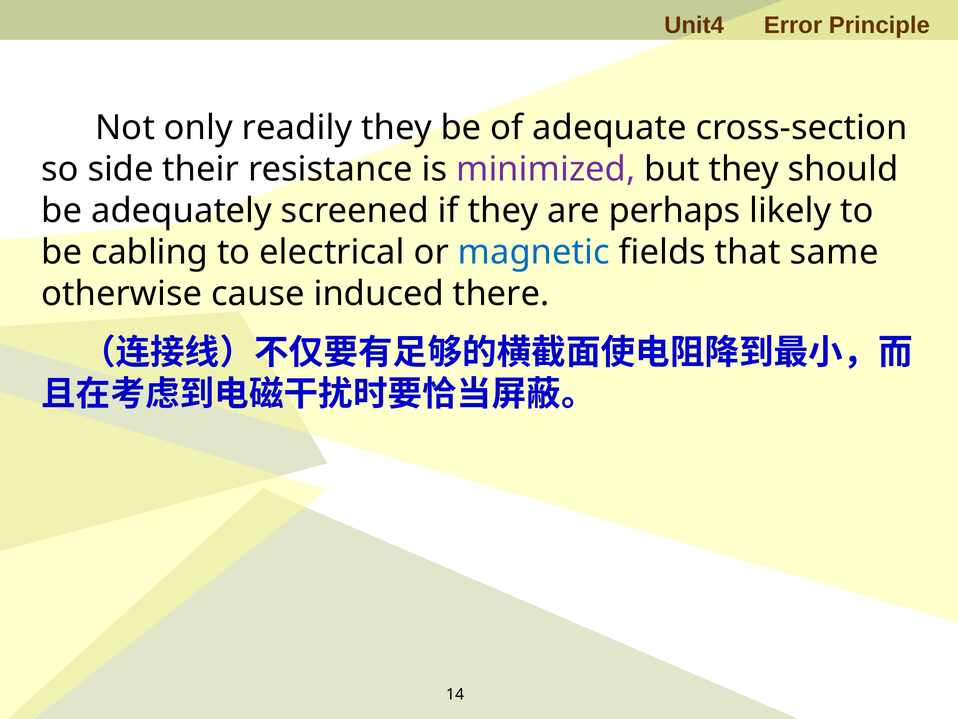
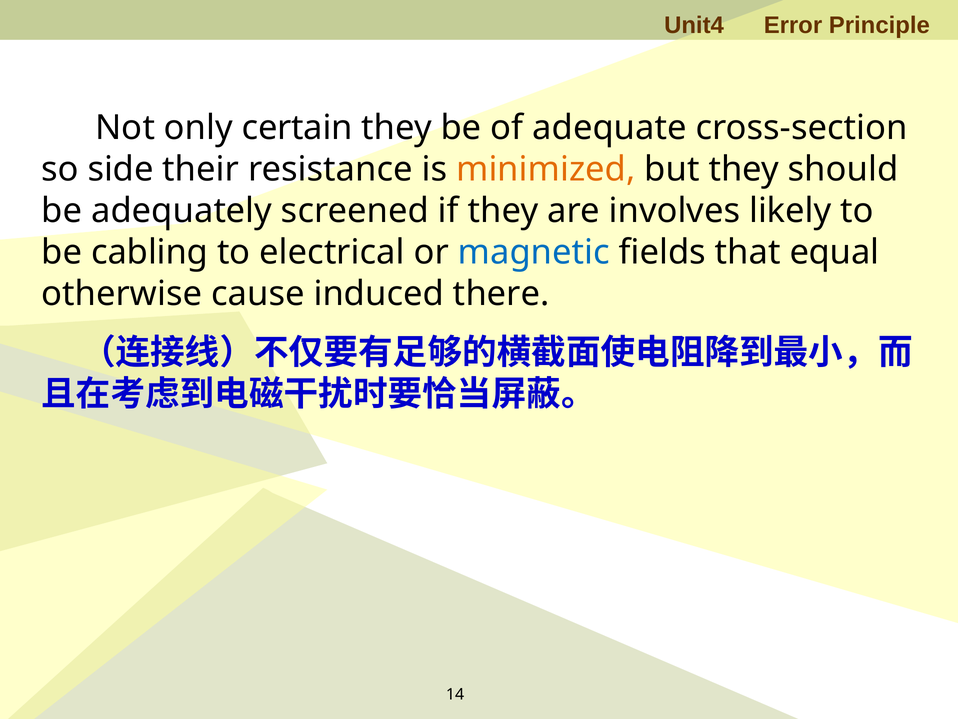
readily: readily -> certain (297, 128)
minimized colour: purple -> orange (546, 169)
perhaps: perhaps -> involves (674, 211)
same: same -> equal (834, 252)
